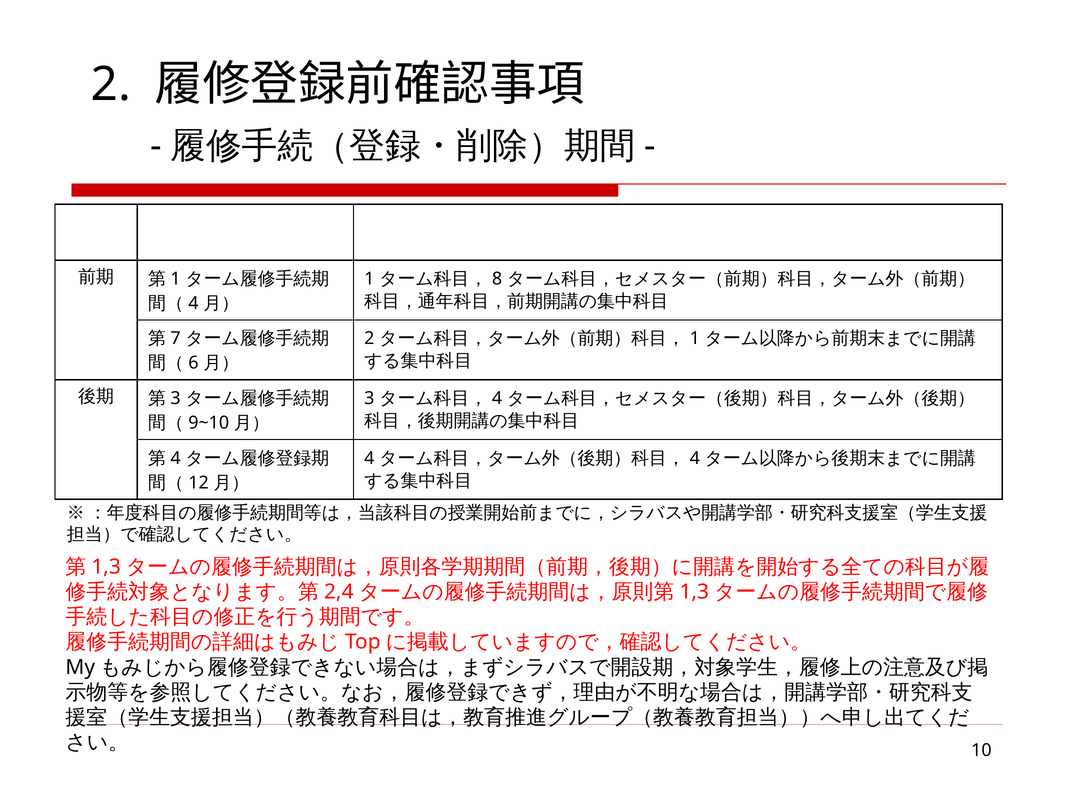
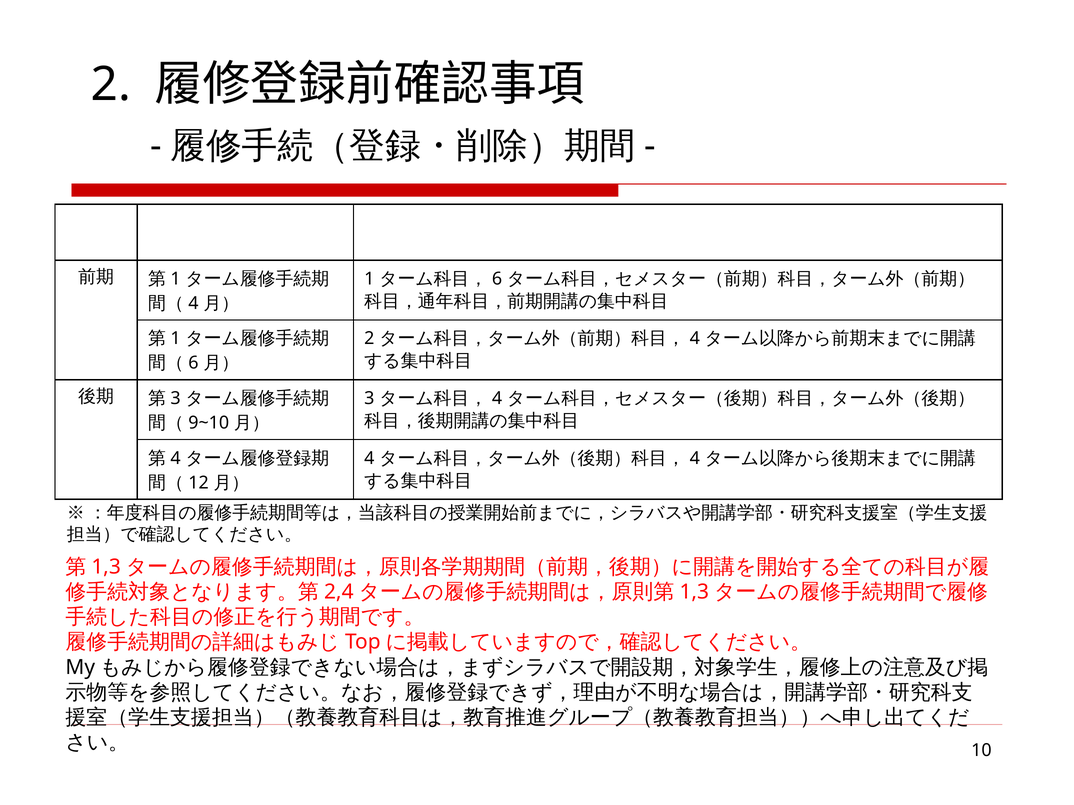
8: 8 -> 6 (497, 279)
7: 7 -> 1 (176, 339)
1: 1 -> 4 (695, 339)
